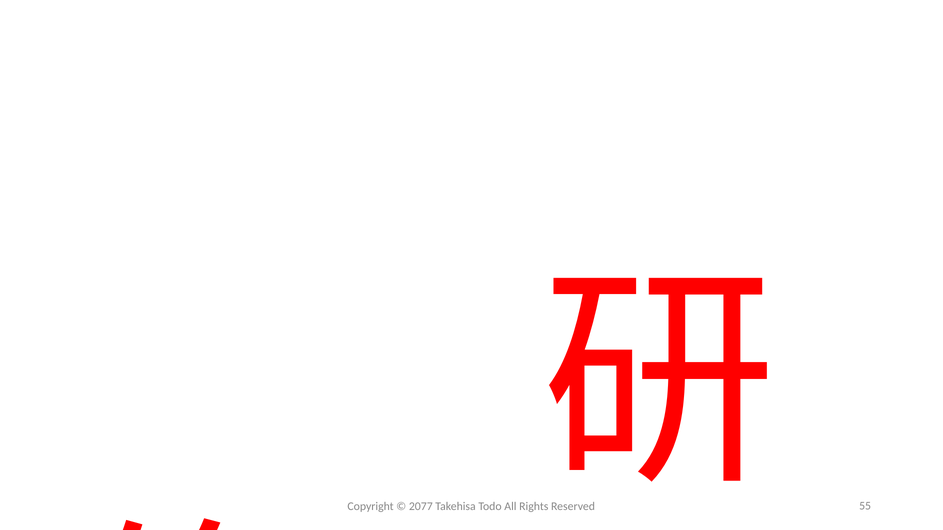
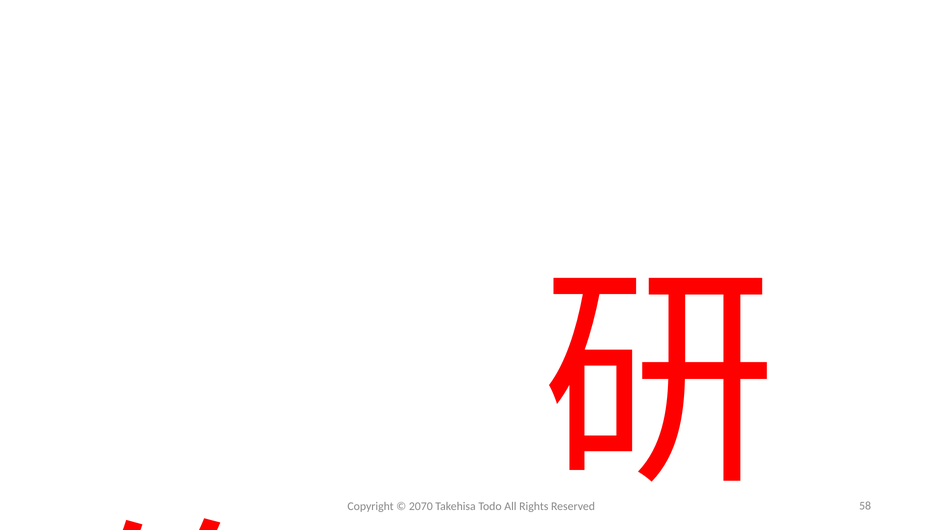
2077: 2077 -> 2070 (421, 507)
55: 55 -> 58 (865, 506)
